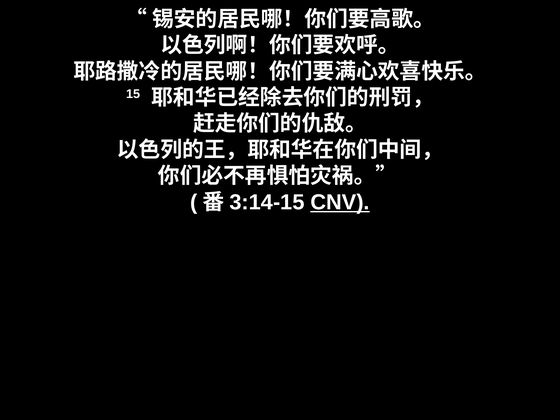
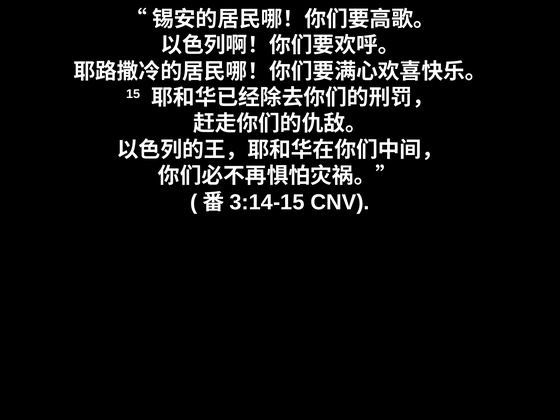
CNV underline: present -> none (340, 202)
